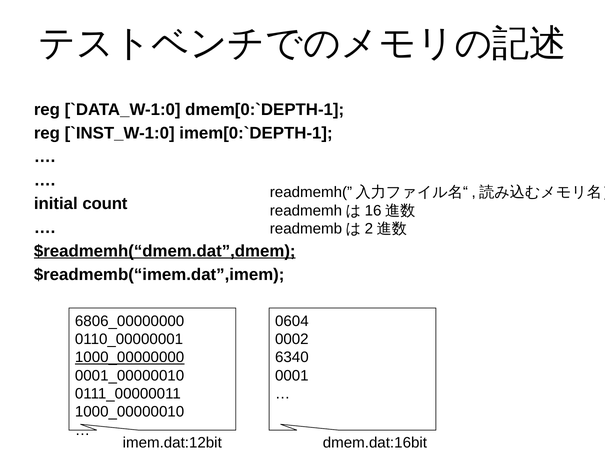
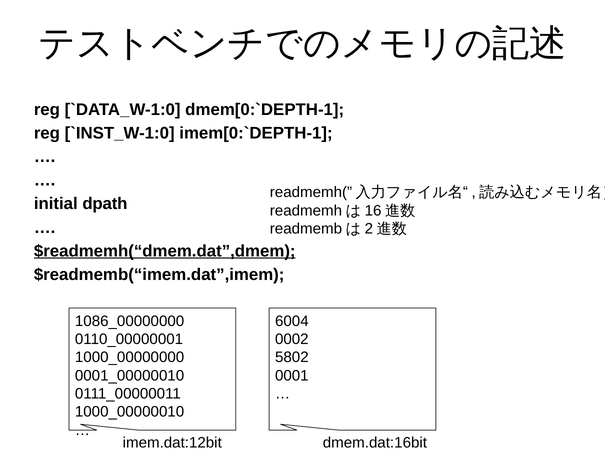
count: count -> dpath (105, 204)
6806_00000000: 6806_00000000 -> 1086_00000000 (130, 321)
0604: 0604 -> 6004 (292, 321)
1000_00000000 underline: present -> none (130, 357)
6340: 6340 -> 5802 (292, 357)
